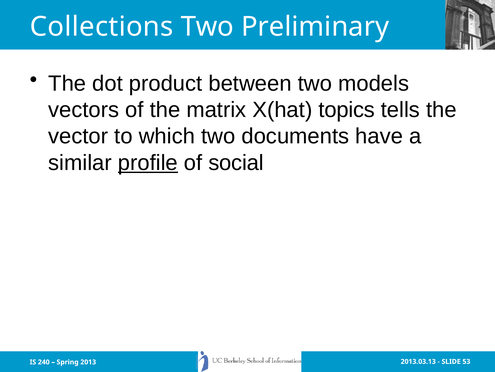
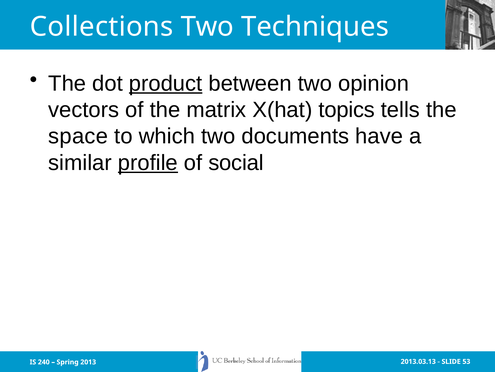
Preliminary: Preliminary -> Techniques (315, 27)
product underline: none -> present (166, 83)
models: models -> opinion (374, 83)
vector: vector -> space (78, 136)
